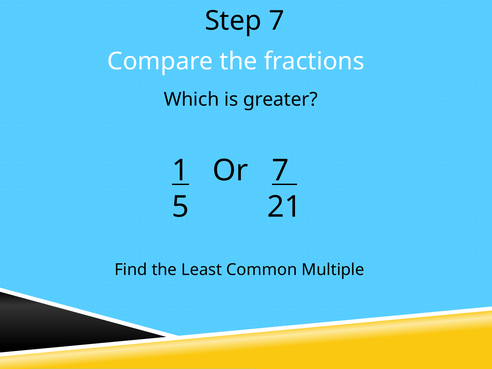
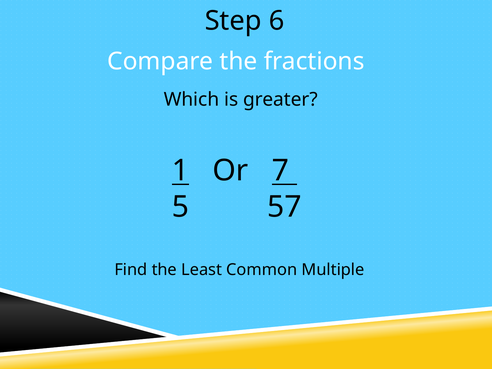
Step 7: 7 -> 6 (277, 21)
21: 21 -> 57 (284, 207)
